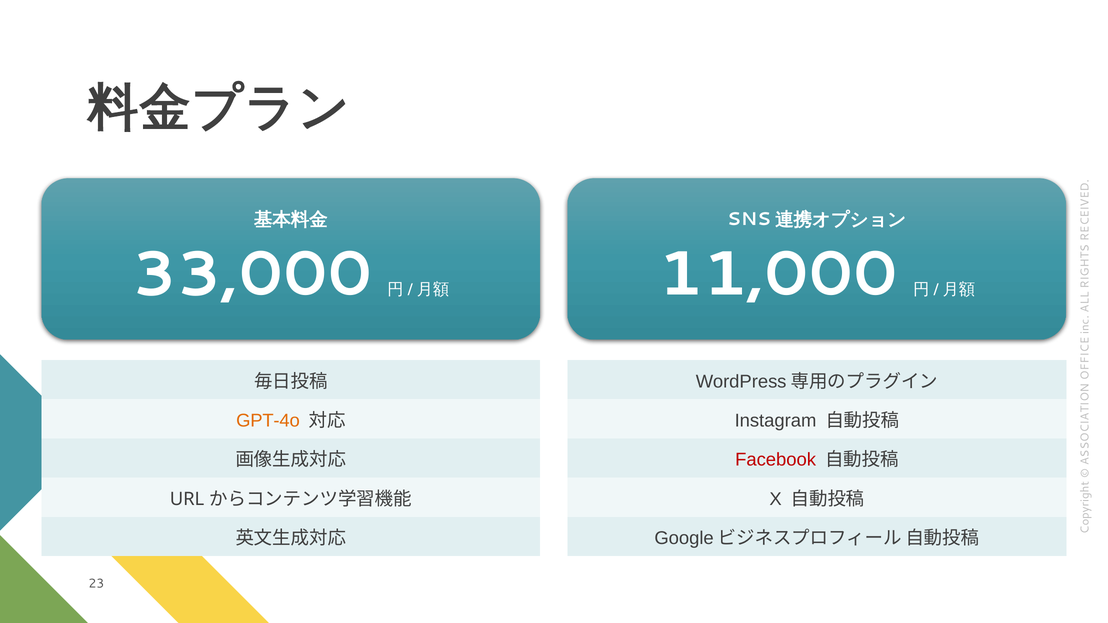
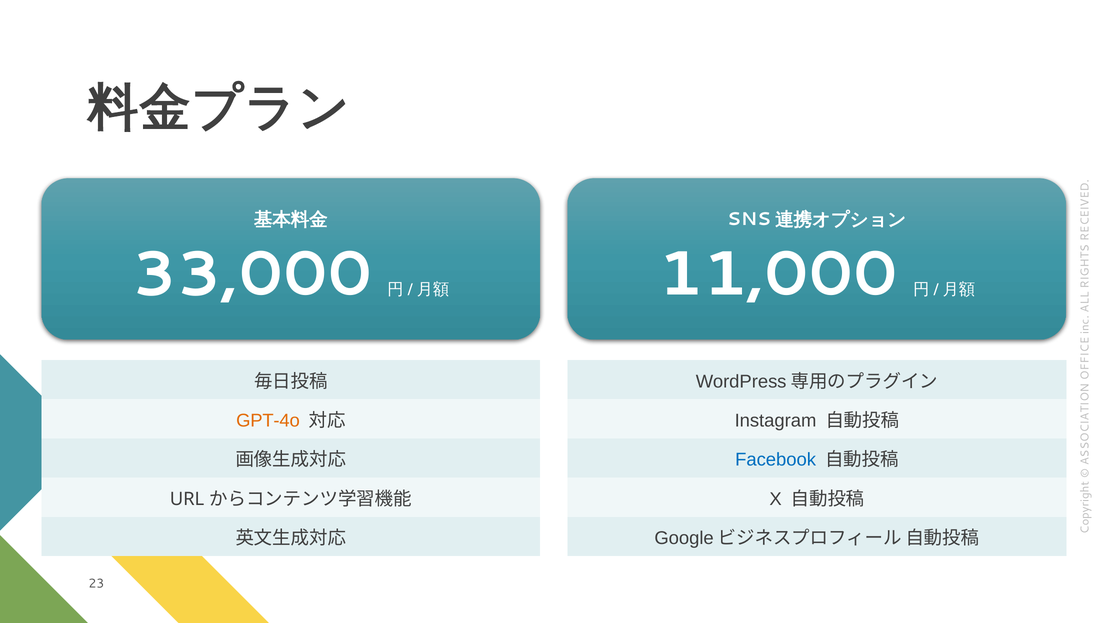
Facebook colour: red -> blue (776, 460)
